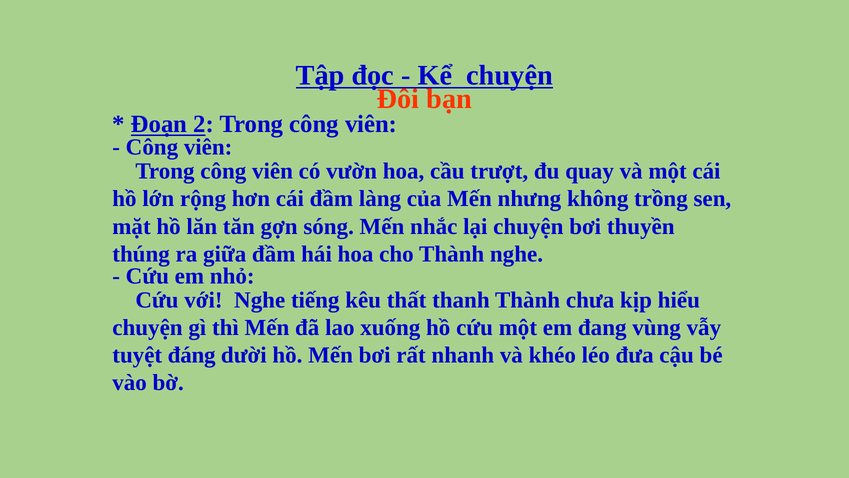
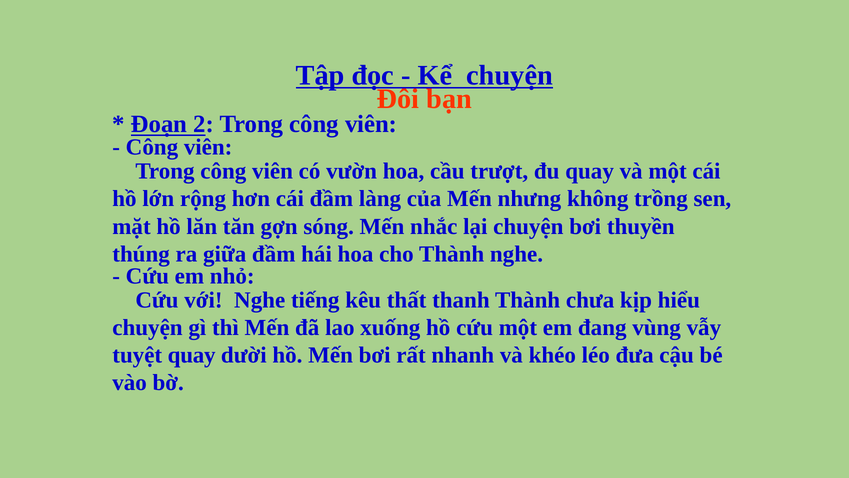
tuyệt đáng: đáng -> quay (192, 355)
